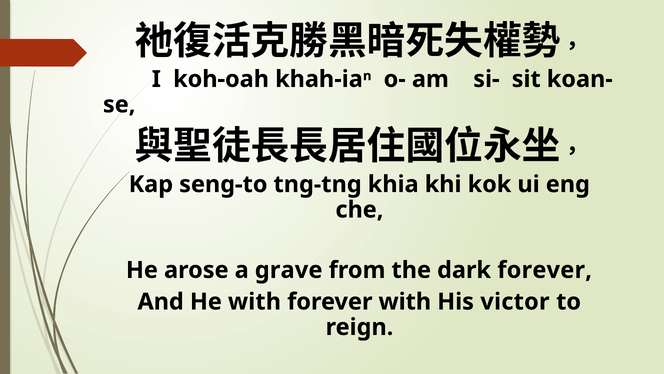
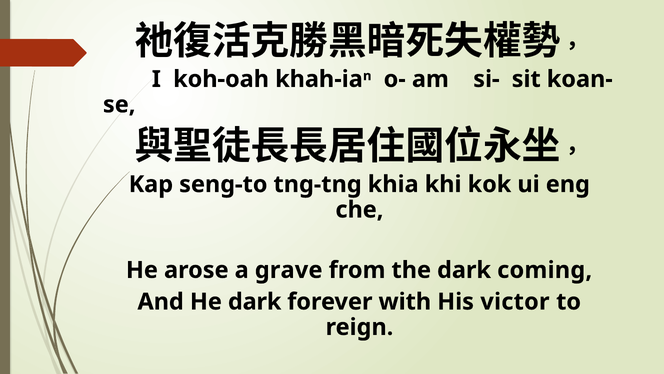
dark forever: forever -> coming (545, 270)
He with: with -> dark (255, 301)
